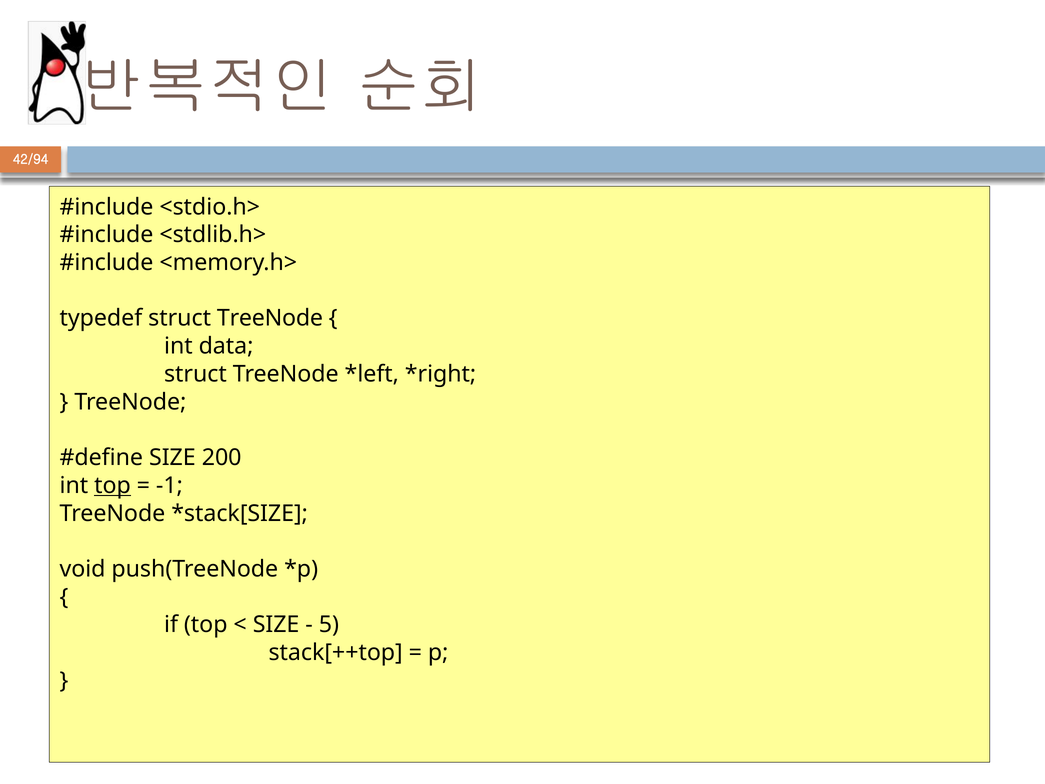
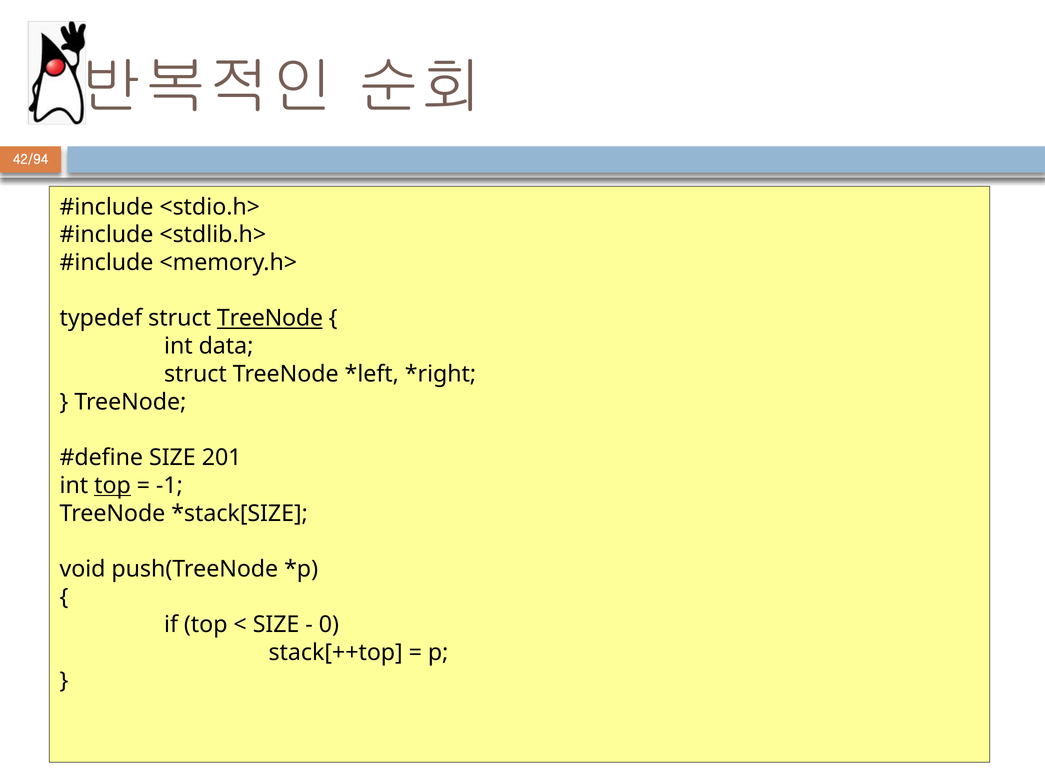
TreeNode underline: none -> present (270, 318)
200: 200 -> 201 (222, 457)
5: 5 -> 0 (329, 625)
